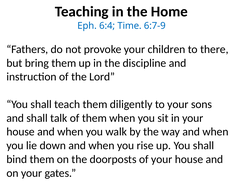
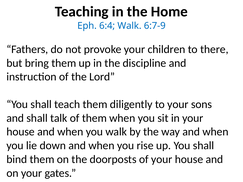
6:4 Time: Time -> Walk (129, 26)
